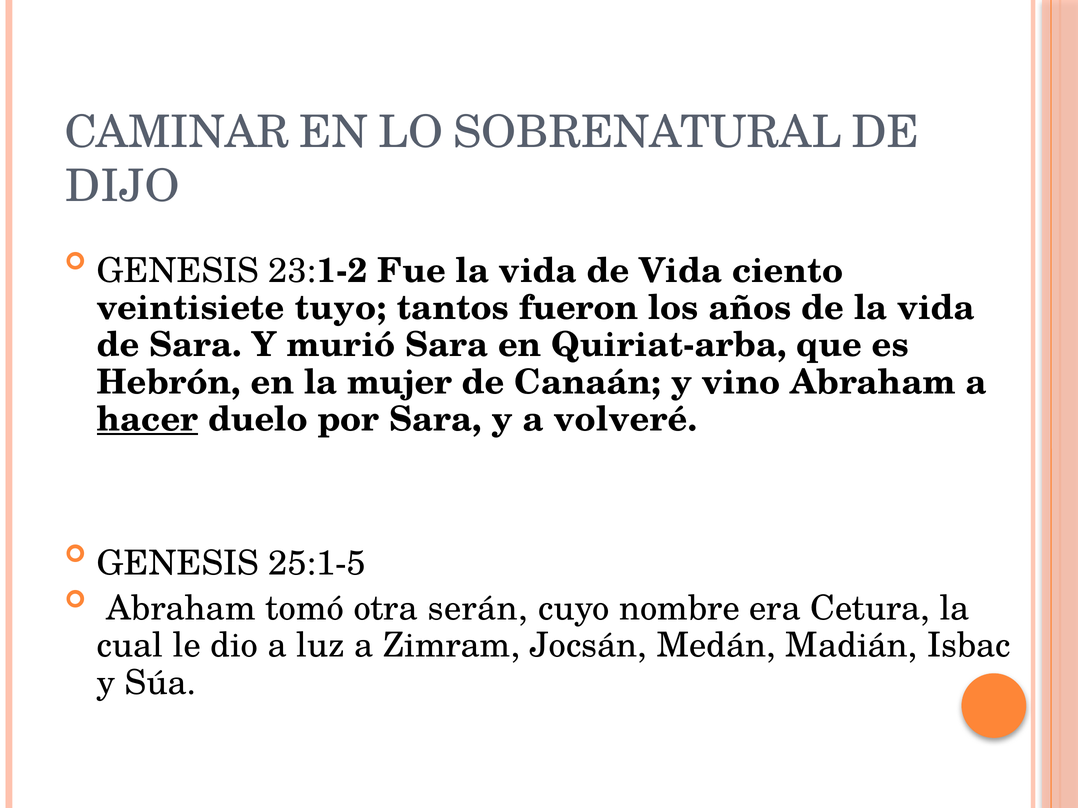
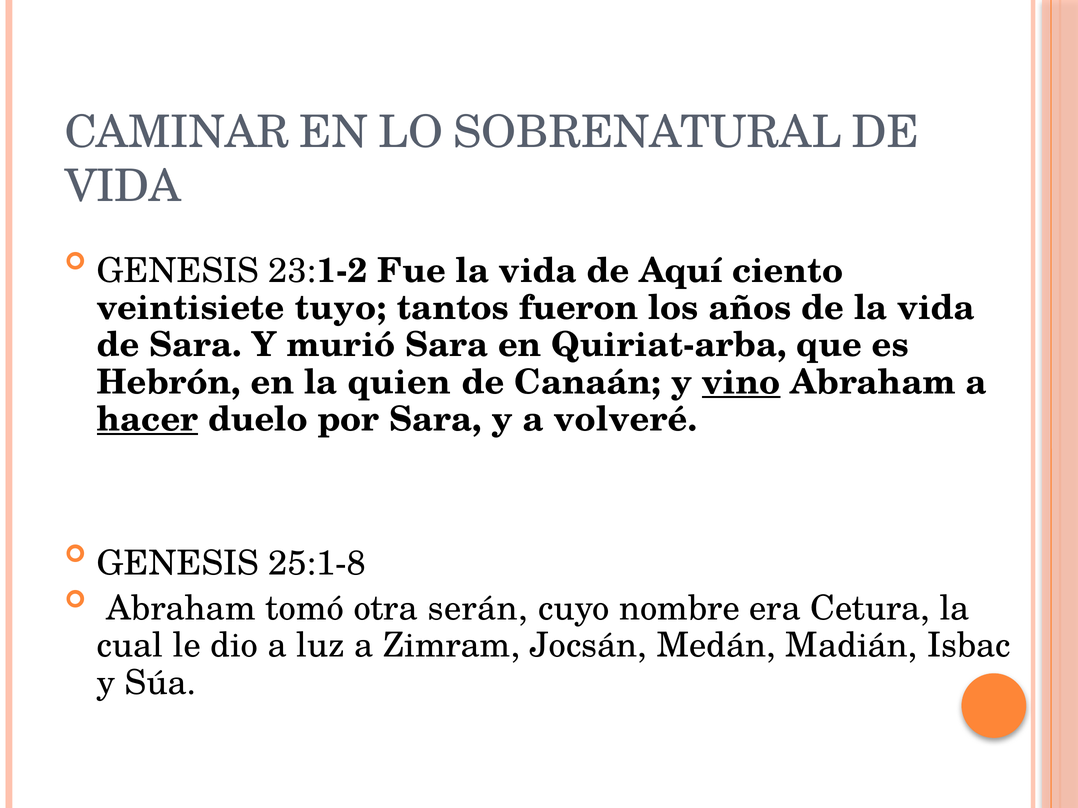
DIJO: DIJO -> VIDA (123, 186)
de Vida: Vida -> Aquí (681, 271)
mujer: mujer -> quien (399, 382)
vino underline: none -> present (741, 382)
25:1-5: 25:1-5 -> 25:1-8 (317, 564)
